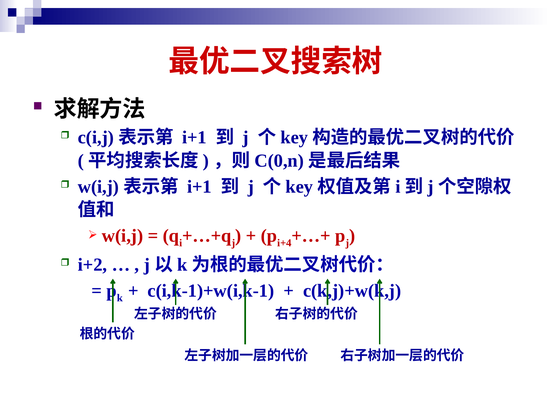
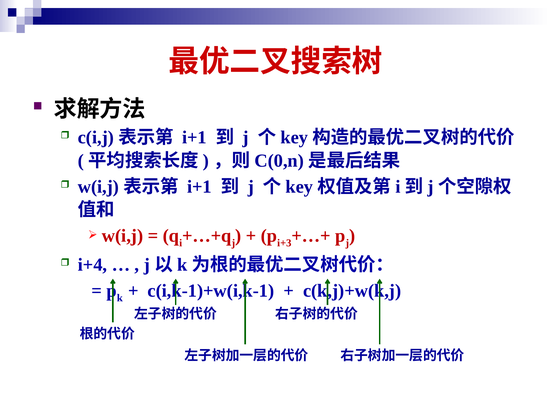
i+4: i+4 -> i+3 (284, 243)
i+2: i+2 -> i+4 (92, 264)
